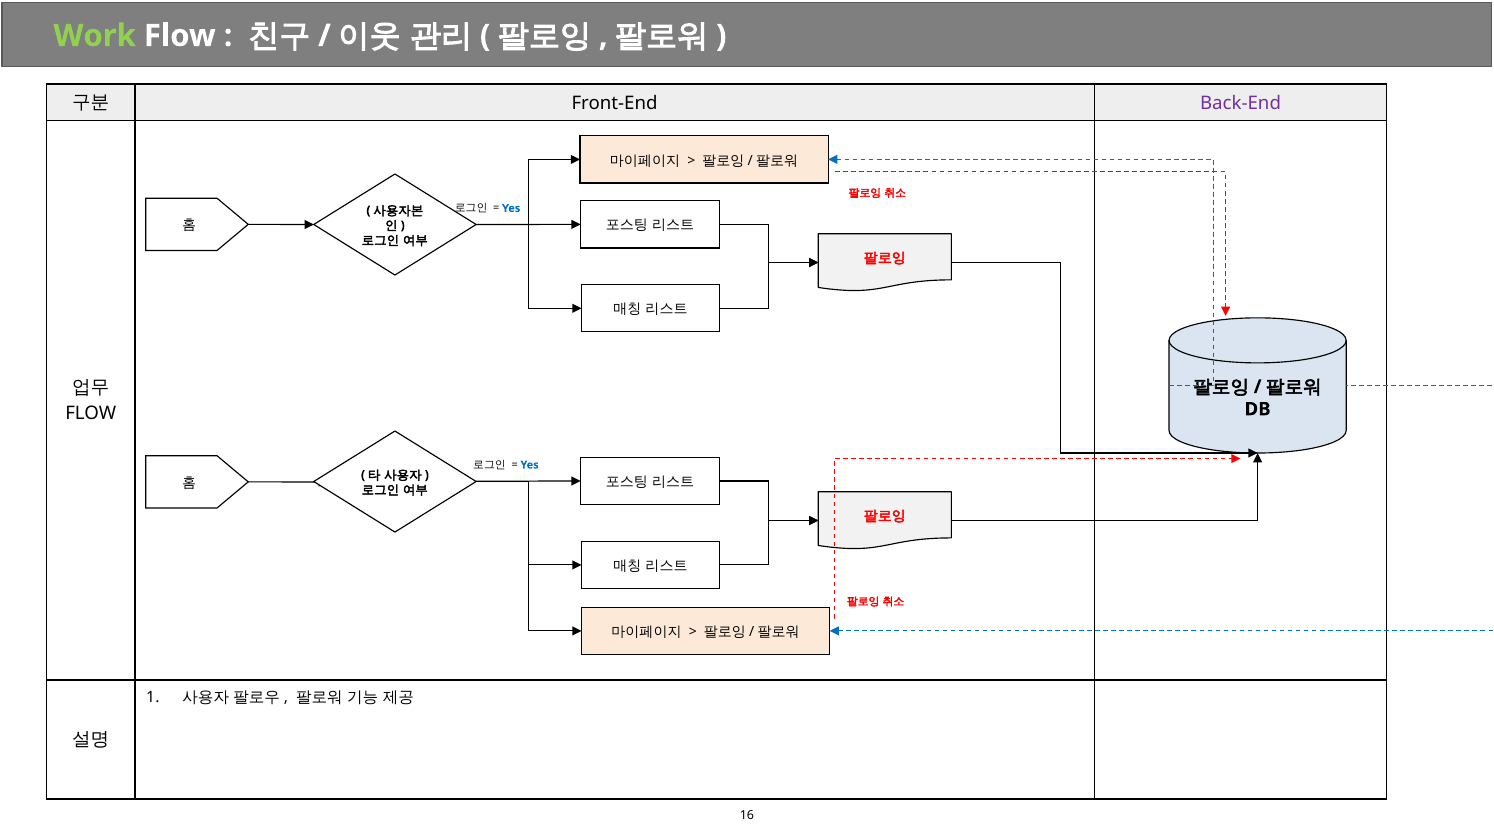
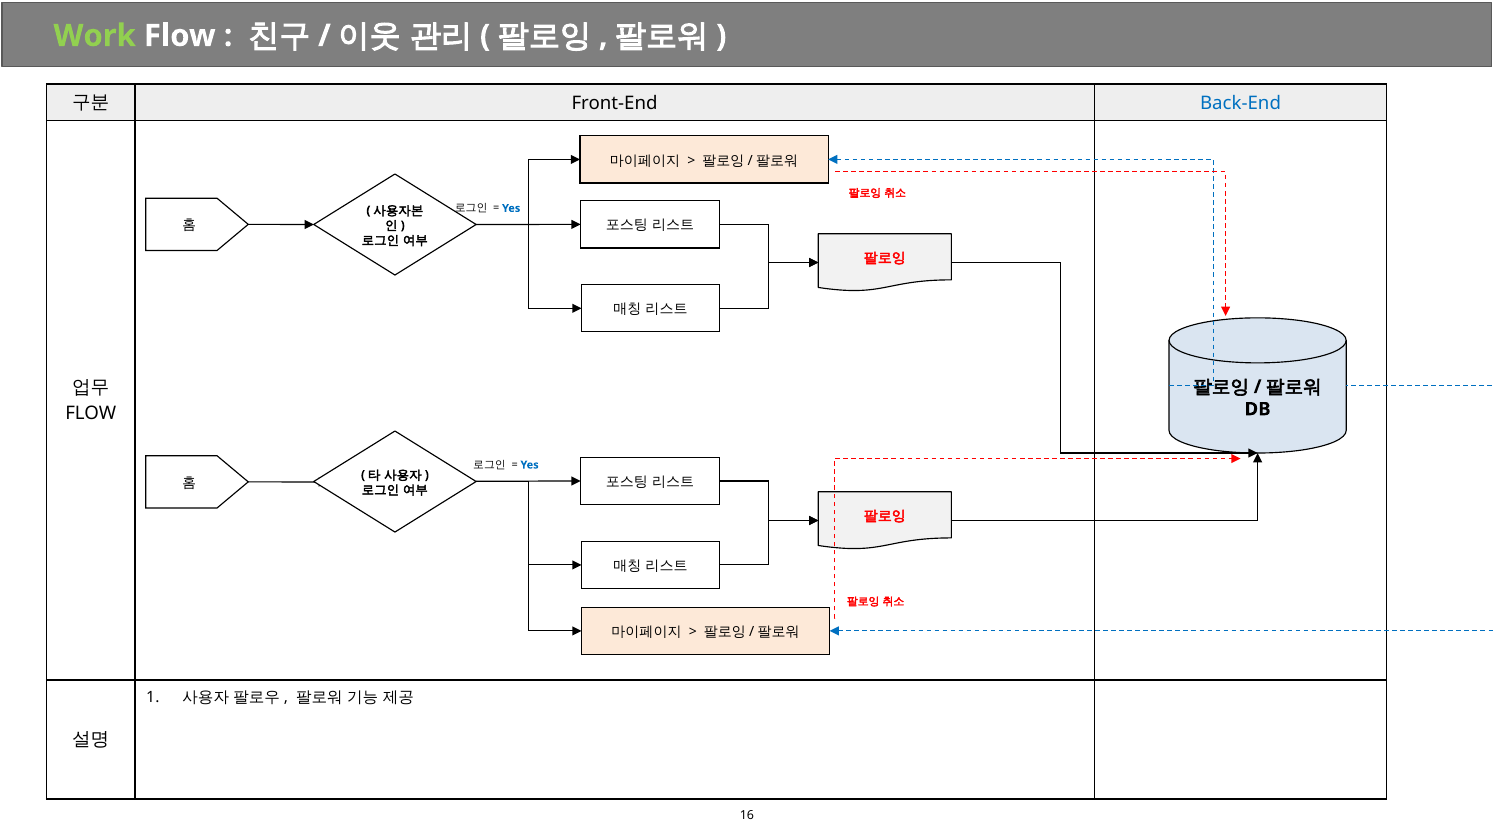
Back-End colour: purple -> blue (1241, 103)
